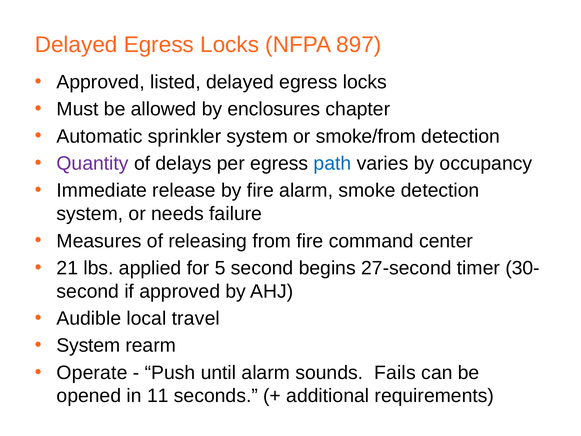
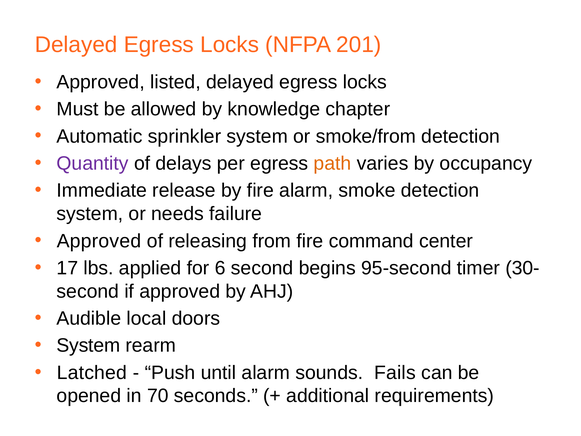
897: 897 -> 201 (359, 45)
enclosures: enclosures -> knowledge (274, 109)
path colour: blue -> orange (333, 163)
Measures: Measures -> Approved (99, 241)
21: 21 -> 17 (67, 268)
5: 5 -> 6 (220, 268)
27-second: 27-second -> 95-second (406, 268)
travel: travel -> doors (196, 318)
Operate: Operate -> Latched (92, 372)
11: 11 -> 70 (158, 396)
